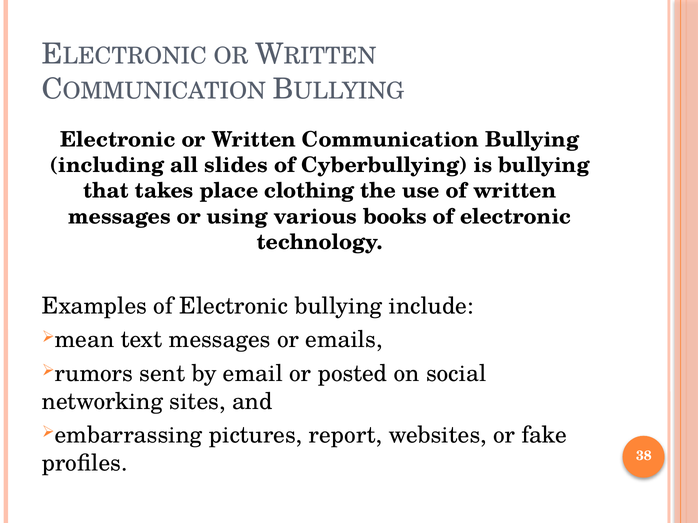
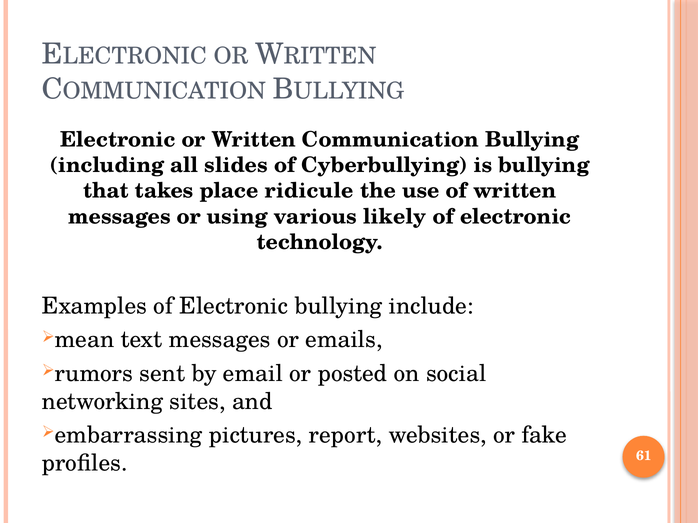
clothing: clothing -> ridicule (309, 191)
books: books -> likely (395, 217)
38: 38 -> 61 (644, 456)
